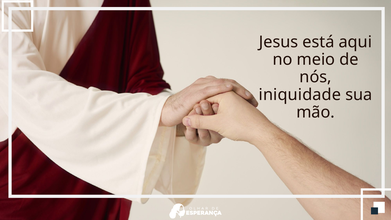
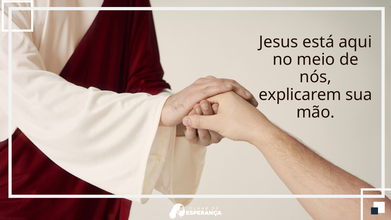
iniquidade: iniquidade -> explicarem (300, 95)
